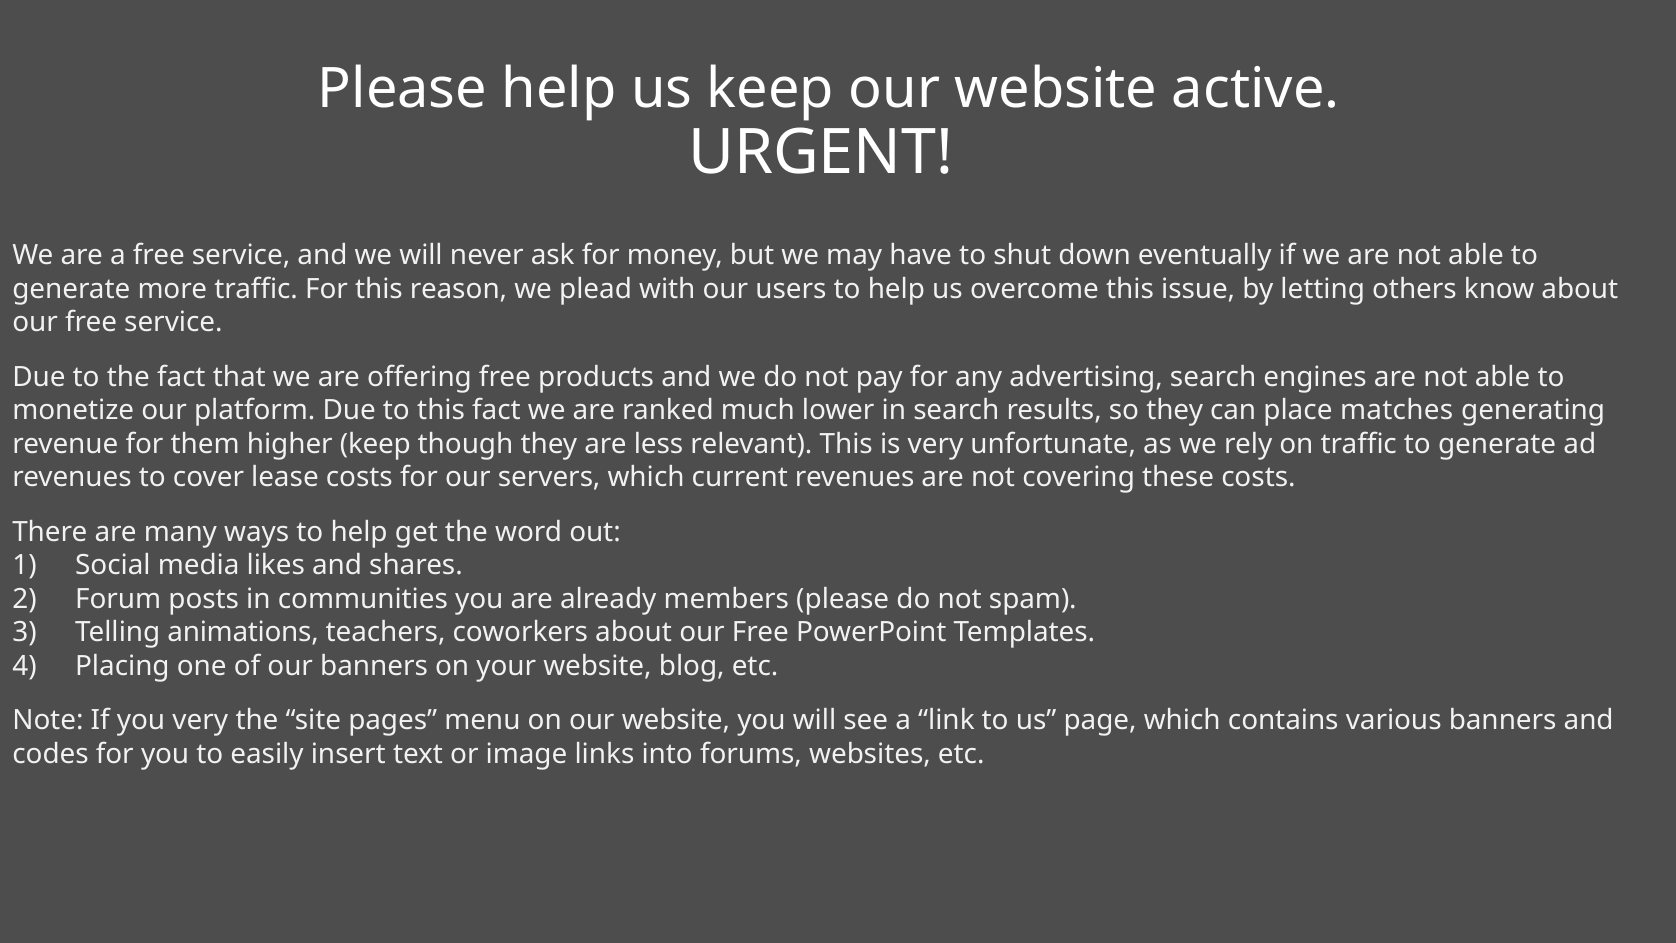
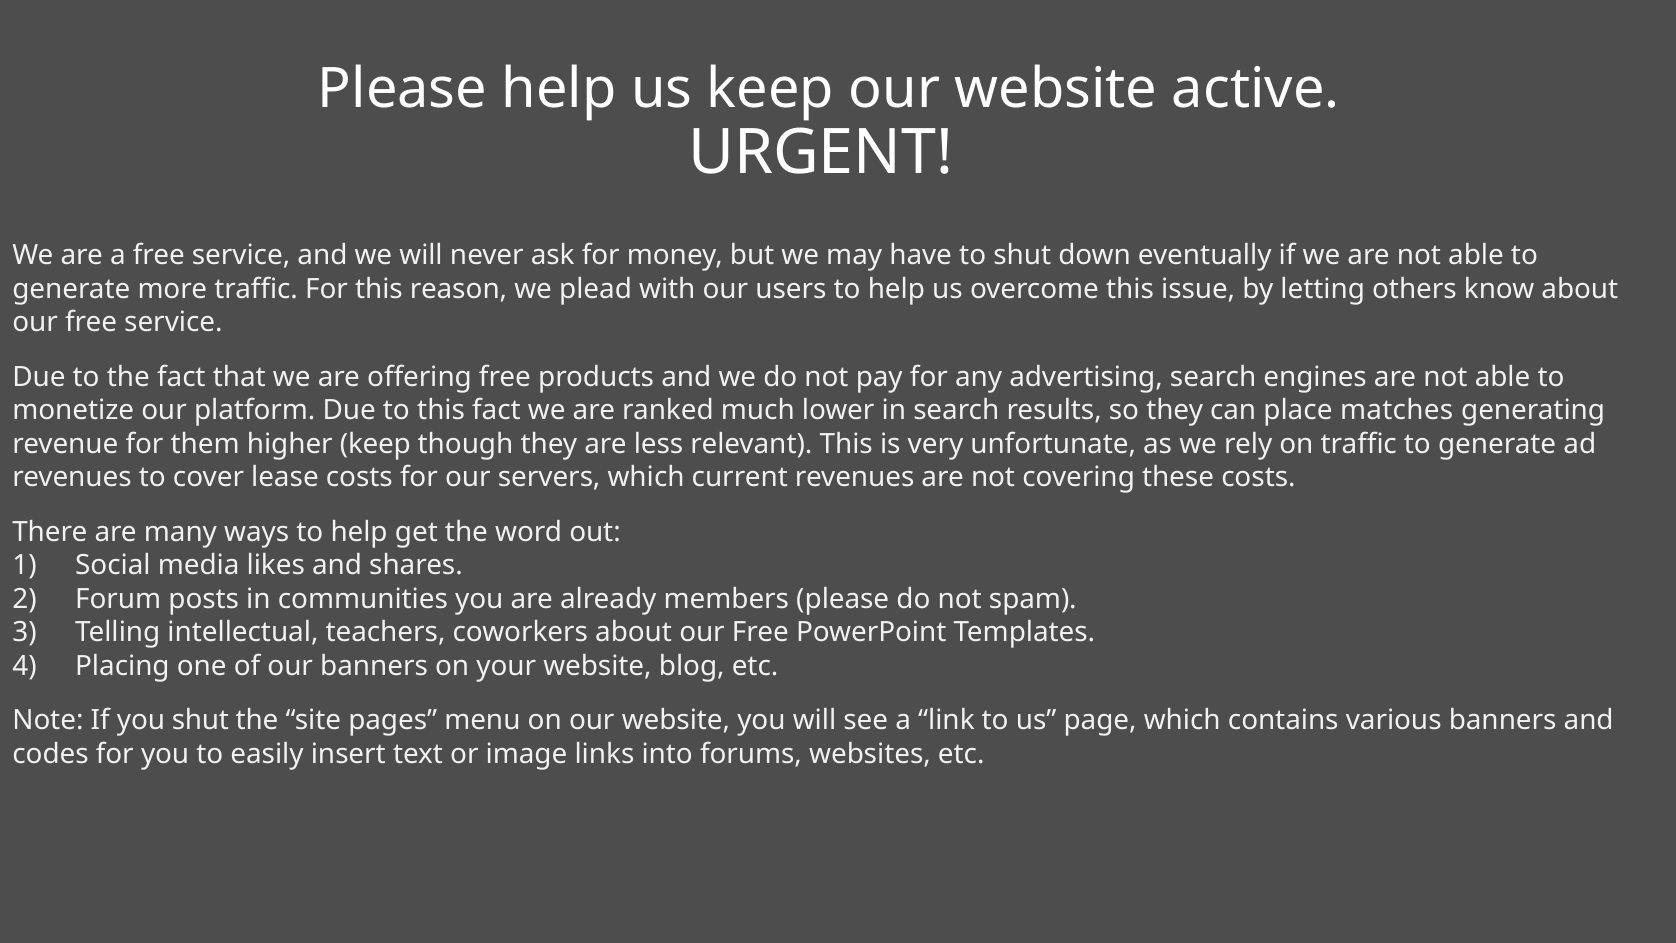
animations: animations -> intellectual (243, 632)
you very: very -> shut (200, 720)
